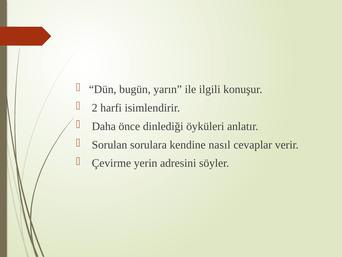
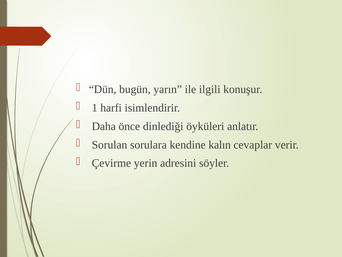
2: 2 -> 1 (95, 108)
nasıl: nasıl -> kalın (220, 144)
